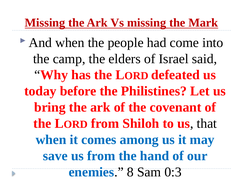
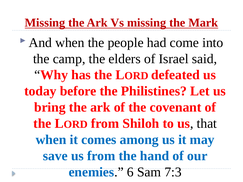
8: 8 -> 6 (130, 172)
0:3: 0:3 -> 7:3 (173, 172)
